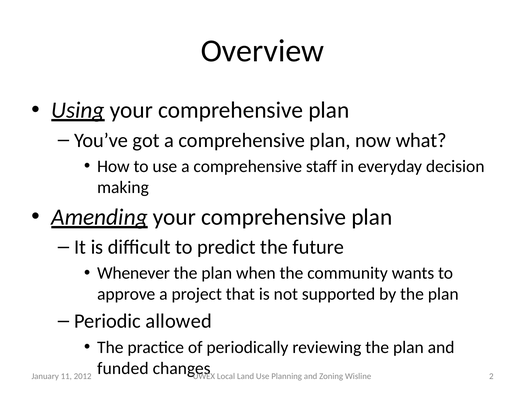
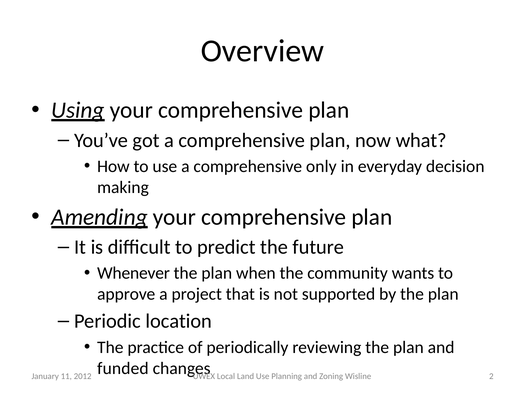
staff: staff -> only (321, 166)
allowed: allowed -> location (179, 321)
